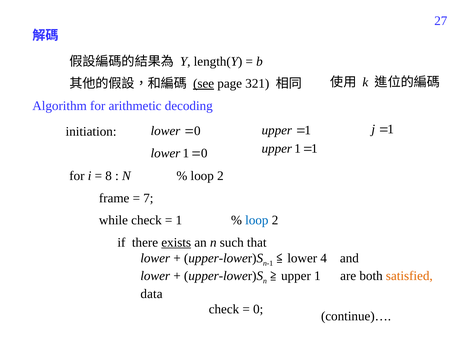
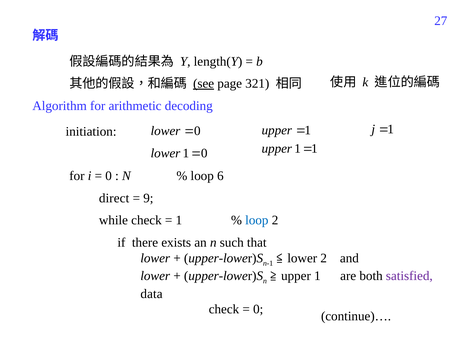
8: 8 -> 0 (109, 176)
2: 2 -> 6 (220, 176)
frame: frame -> direct (114, 198)
7: 7 -> 9 (148, 198)
exists underline: present -> none (176, 243)
lower 4: 4 -> 2 (324, 258)
satisfied colour: orange -> purple (409, 276)
